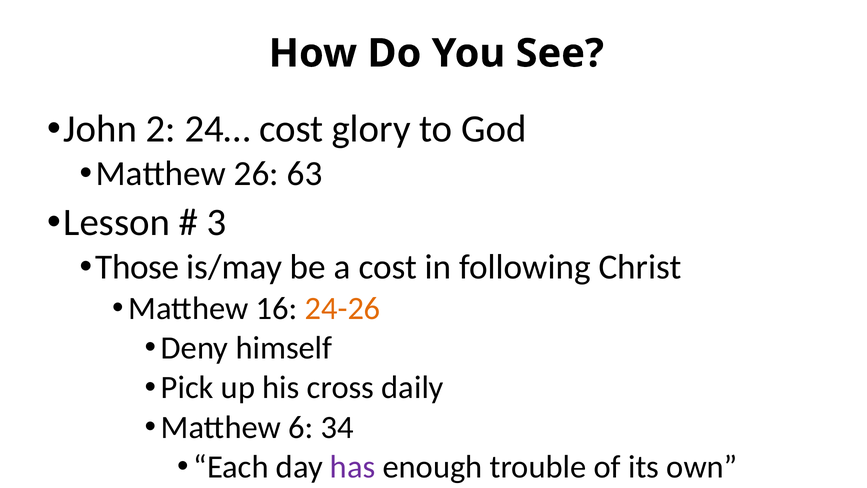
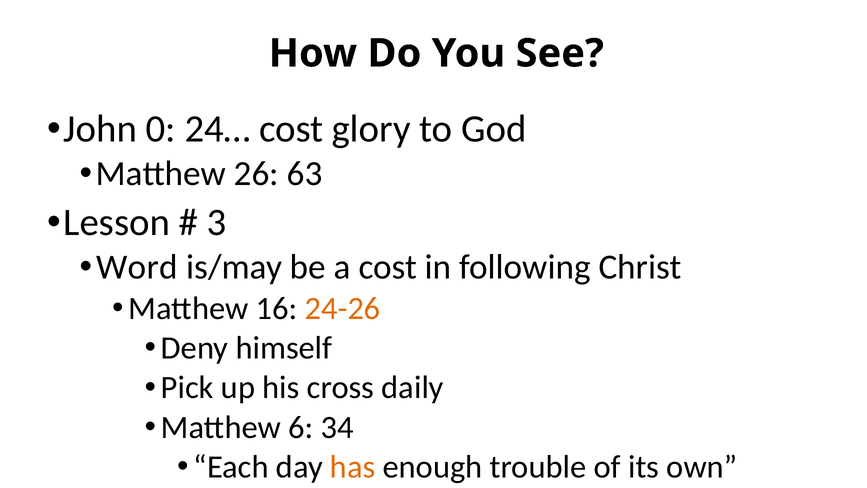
2: 2 -> 0 (161, 129)
Those: Those -> Word (137, 267)
has colour: purple -> orange (353, 467)
